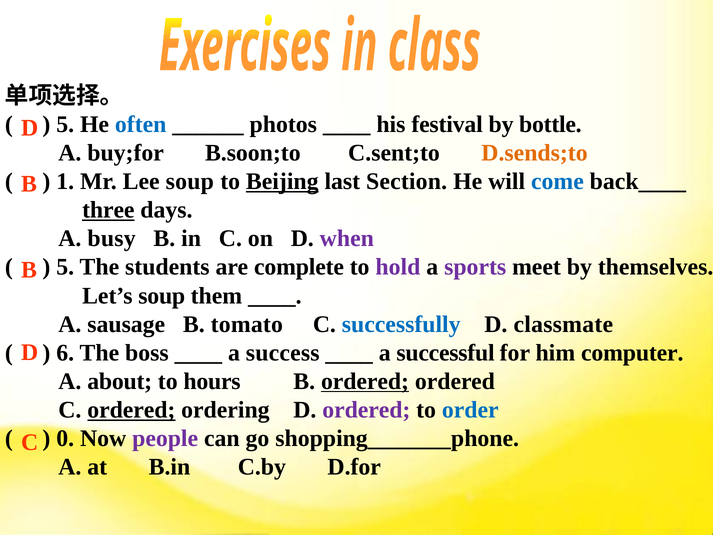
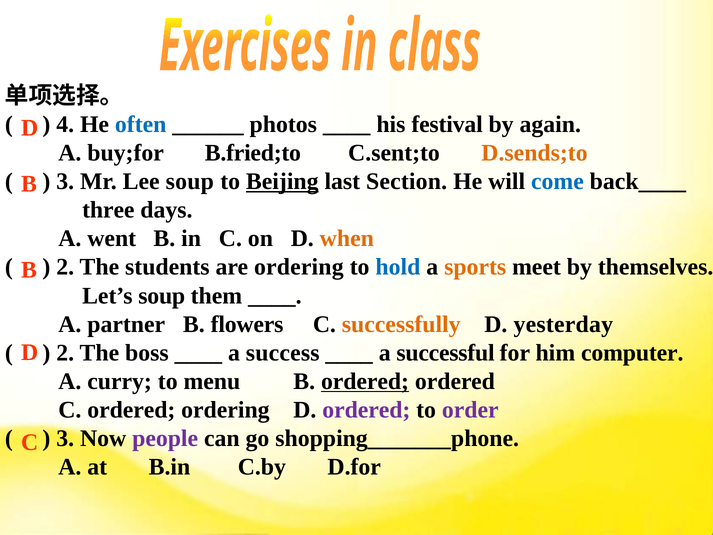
5: 5 -> 4 (65, 124)
bottle: bottle -> again (550, 124)
B.soon;to: B.soon;to -> B.fried;to (253, 153)
1: 1 -> 3 (65, 181)
three underline: present -> none (108, 210)
busy: busy -> went (112, 239)
when colour: purple -> orange (347, 239)
5: 5 -> 2 (65, 267)
are complete: complete -> ordering (299, 267)
hold colour: purple -> blue (398, 267)
sports colour: purple -> orange (475, 267)
sausage: sausage -> partner (126, 324)
tomato: tomato -> flowers (247, 324)
successfully colour: blue -> orange (401, 324)
classmate: classmate -> yesterday (563, 324)
6: 6 -> 2 (65, 353)
about: about -> curry (120, 381)
hours: hours -> menu (212, 381)
ordered underline: present -> none (131, 410)
order colour: blue -> purple (470, 410)
0: 0 -> 3 (65, 438)
